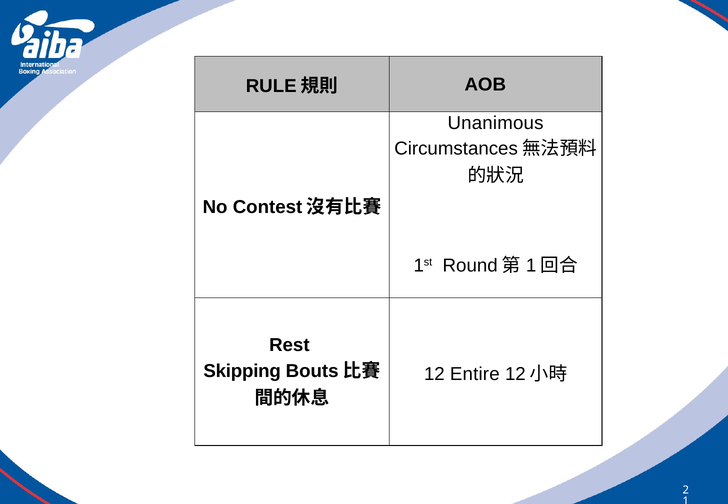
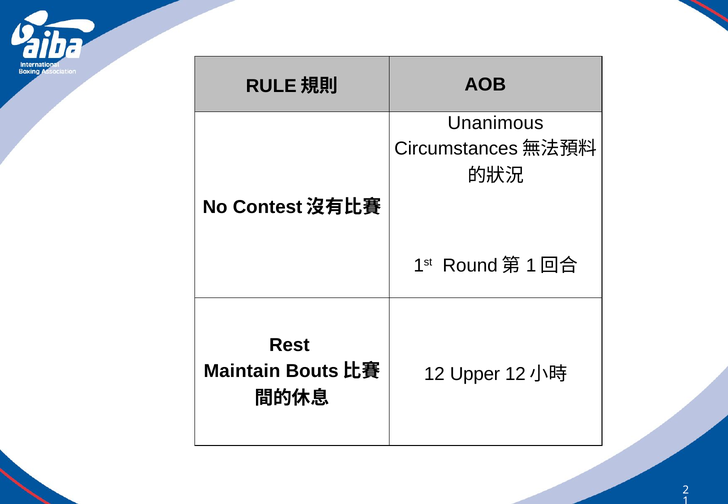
Skipping: Skipping -> Maintain (242, 371)
Entire: Entire -> Upper (475, 374)
